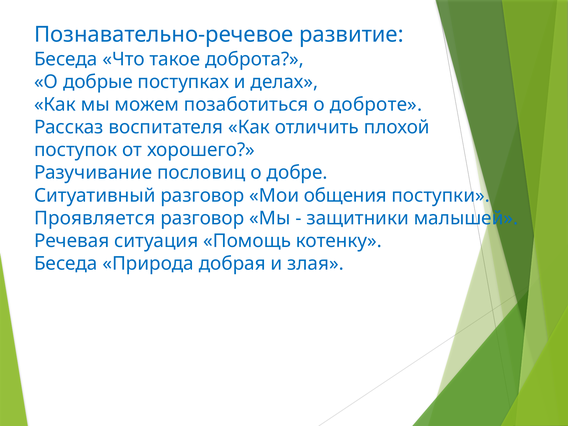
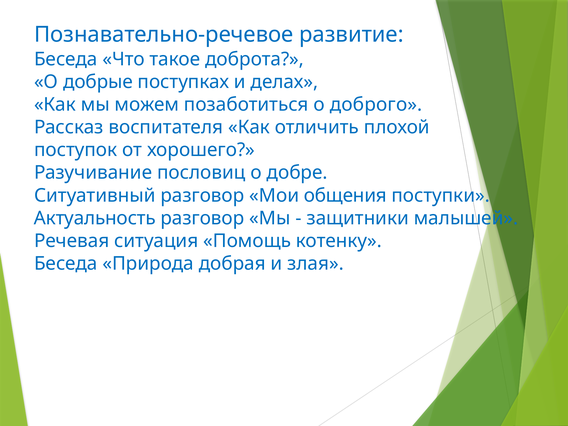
доброте: доброте -> доброго (376, 105)
Проявляется: Проявляется -> Актуальность (95, 218)
